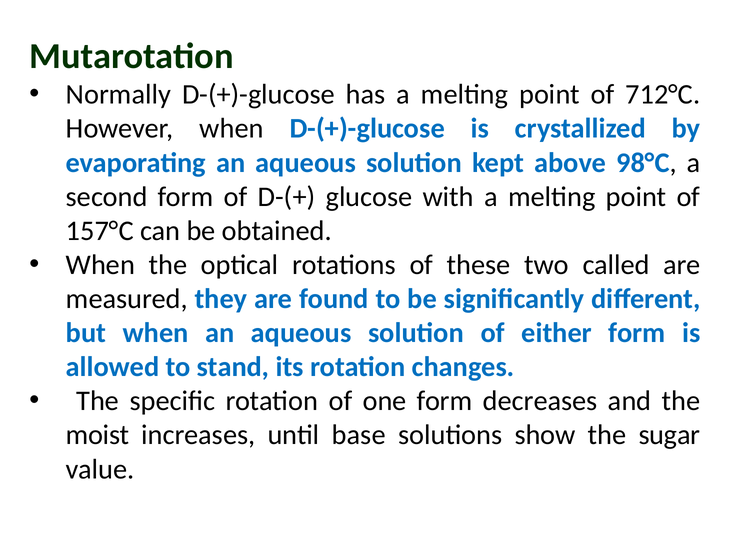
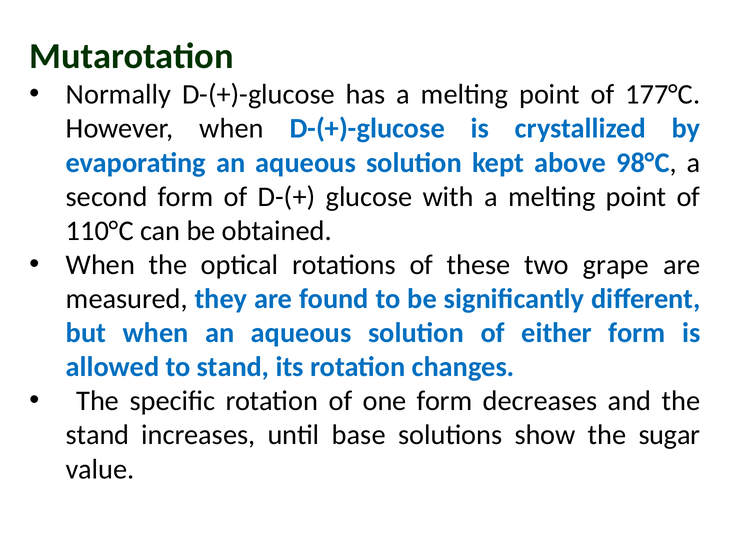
712°C: 712°C -> 177°C (663, 95)
157°C: 157°C -> 110°C (100, 231)
called: called -> grape (616, 265)
moist: moist -> stand (98, 435)
